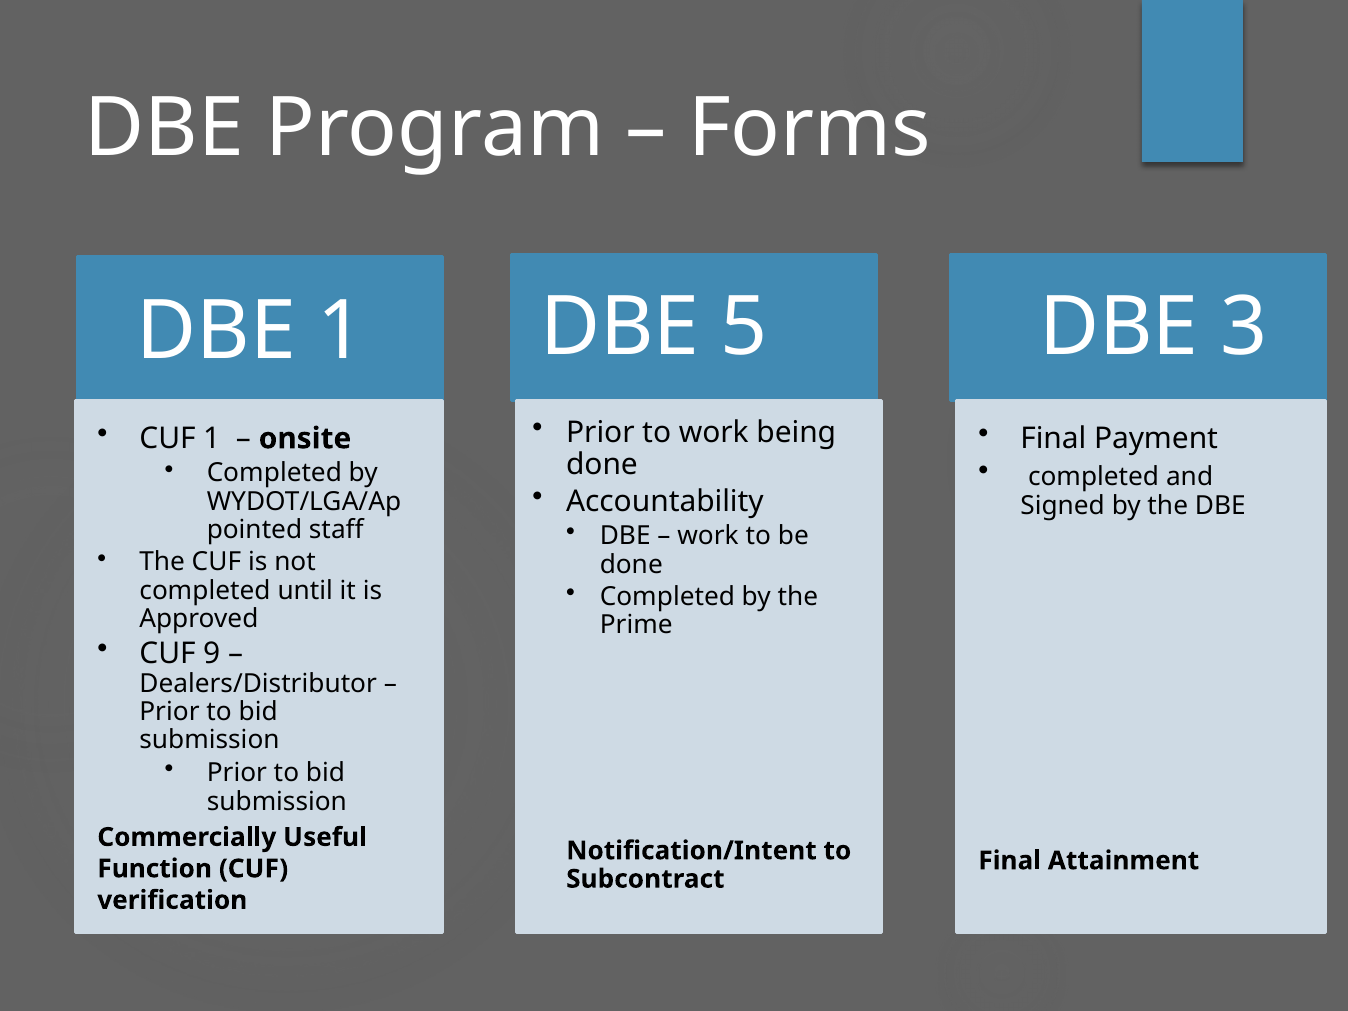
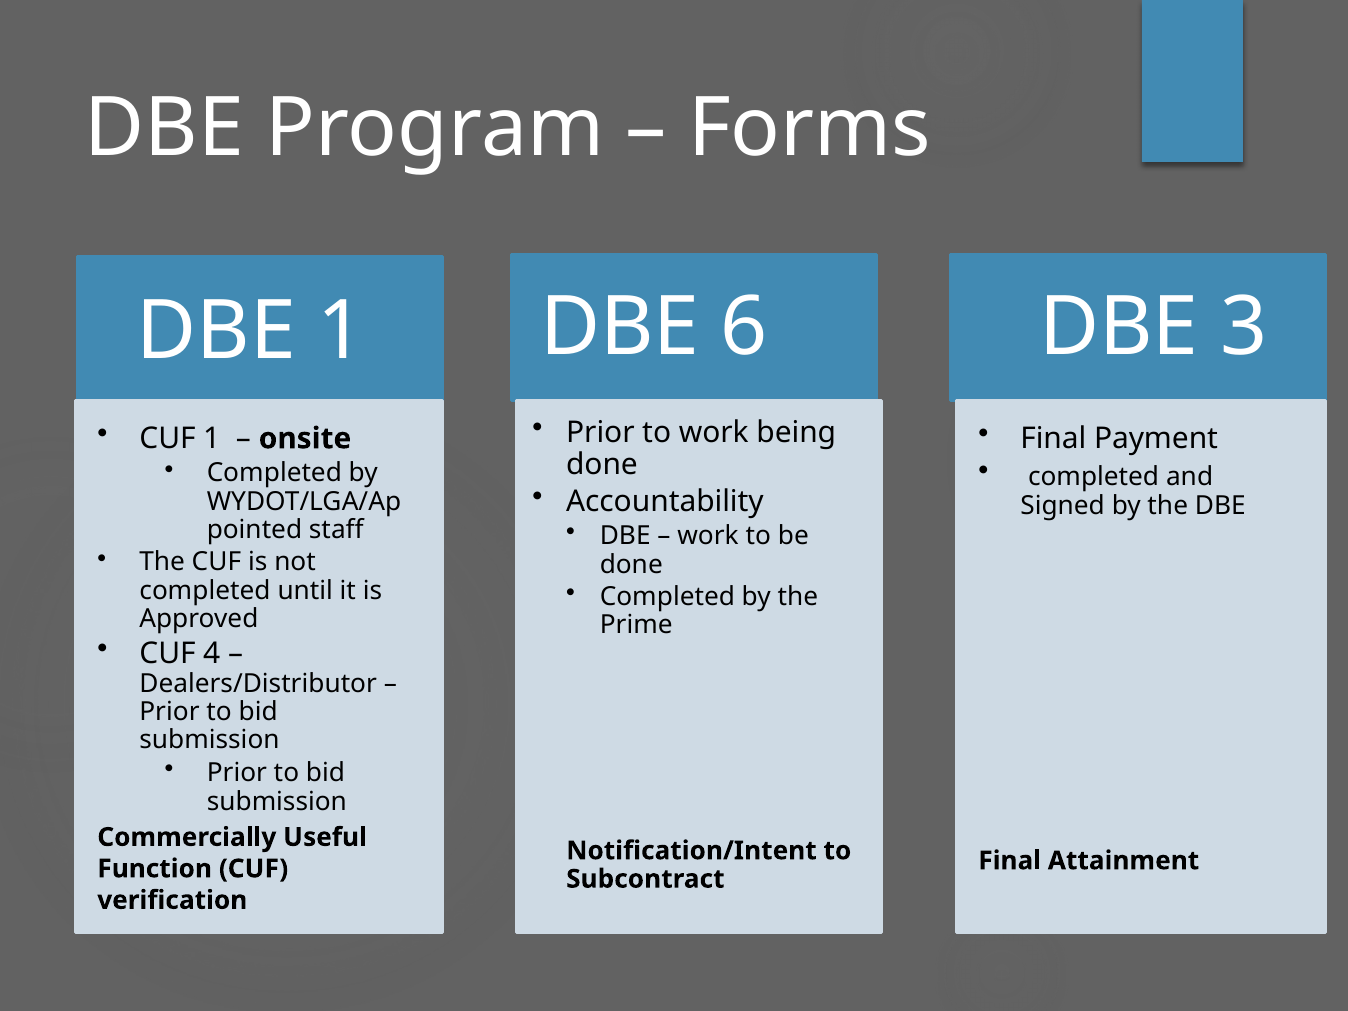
5: 5 -> 6 (745, 327)
9: 9 -> 4 (212, 653)
